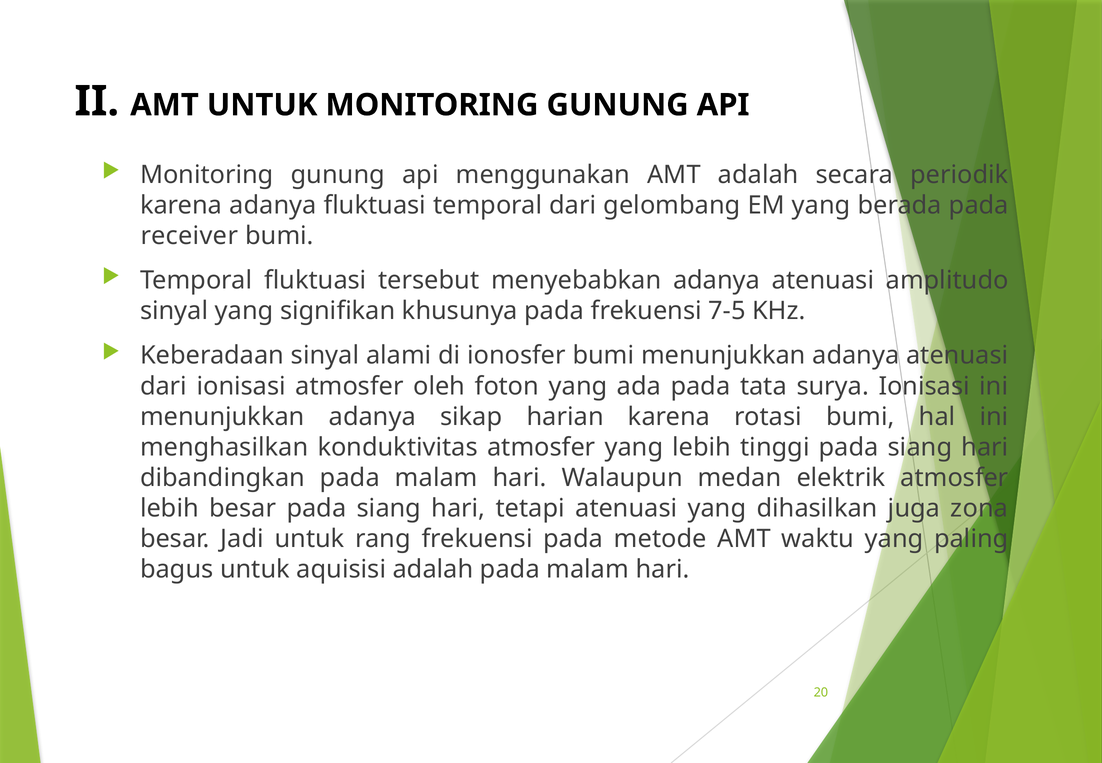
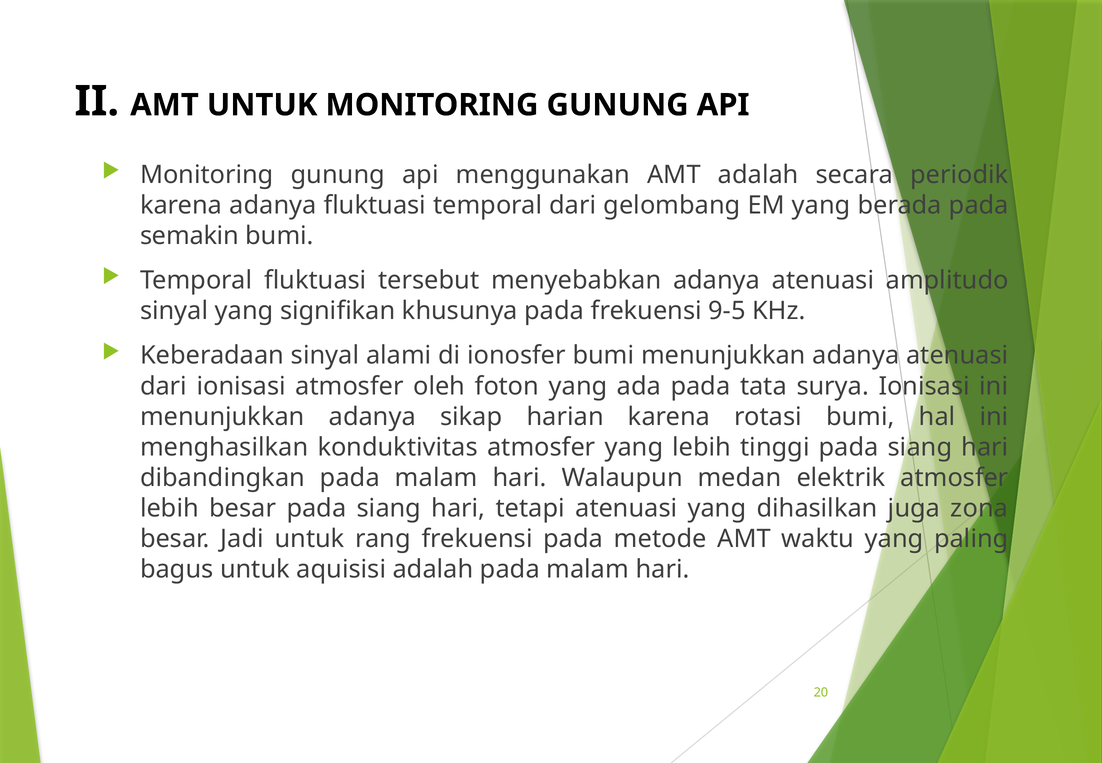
receiver: receiver -> semakin (190, 236)
7-5: 7-5 -> 9-5 (727, 311)
